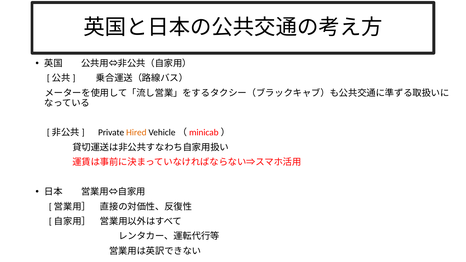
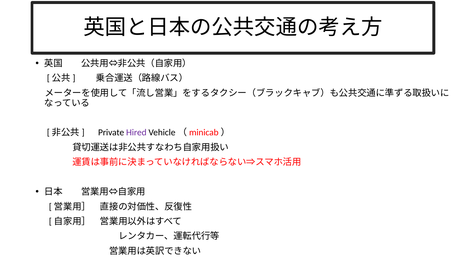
Hired colour: orange -> purple (136, 133)
